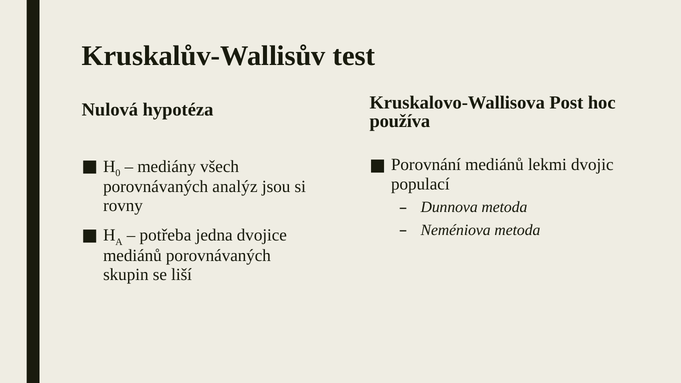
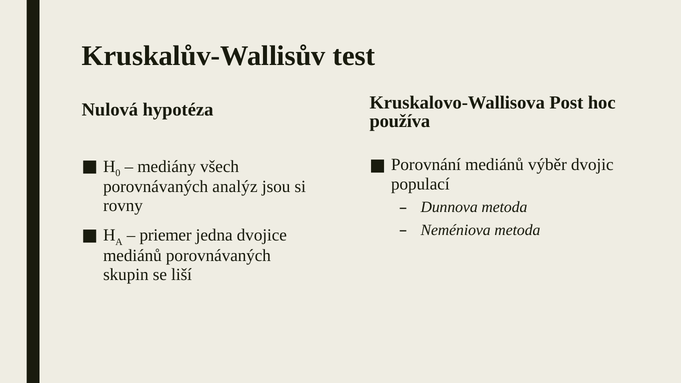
lekmi: lekmi -> výběr (547, 165)
potřeba: potřeba -> priemer (166, 235)
